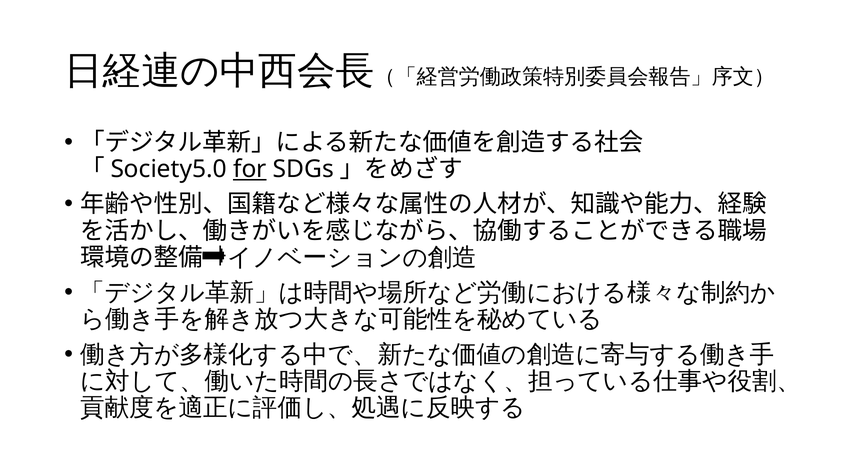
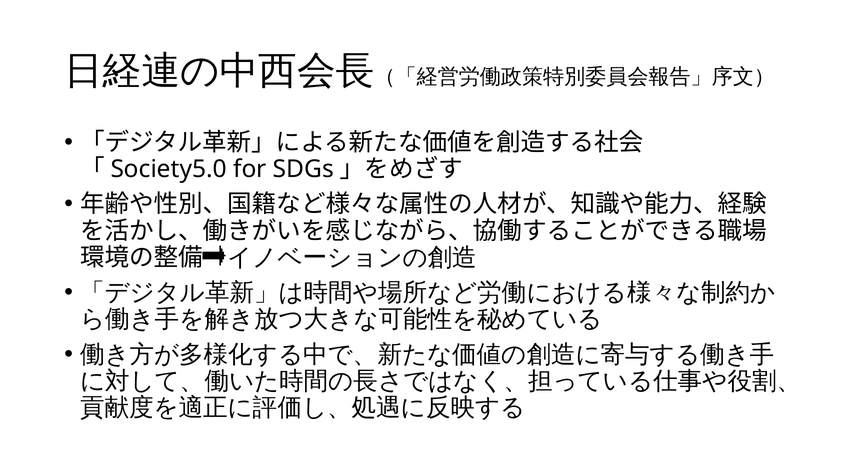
for underline: present -> none (250, 169)
